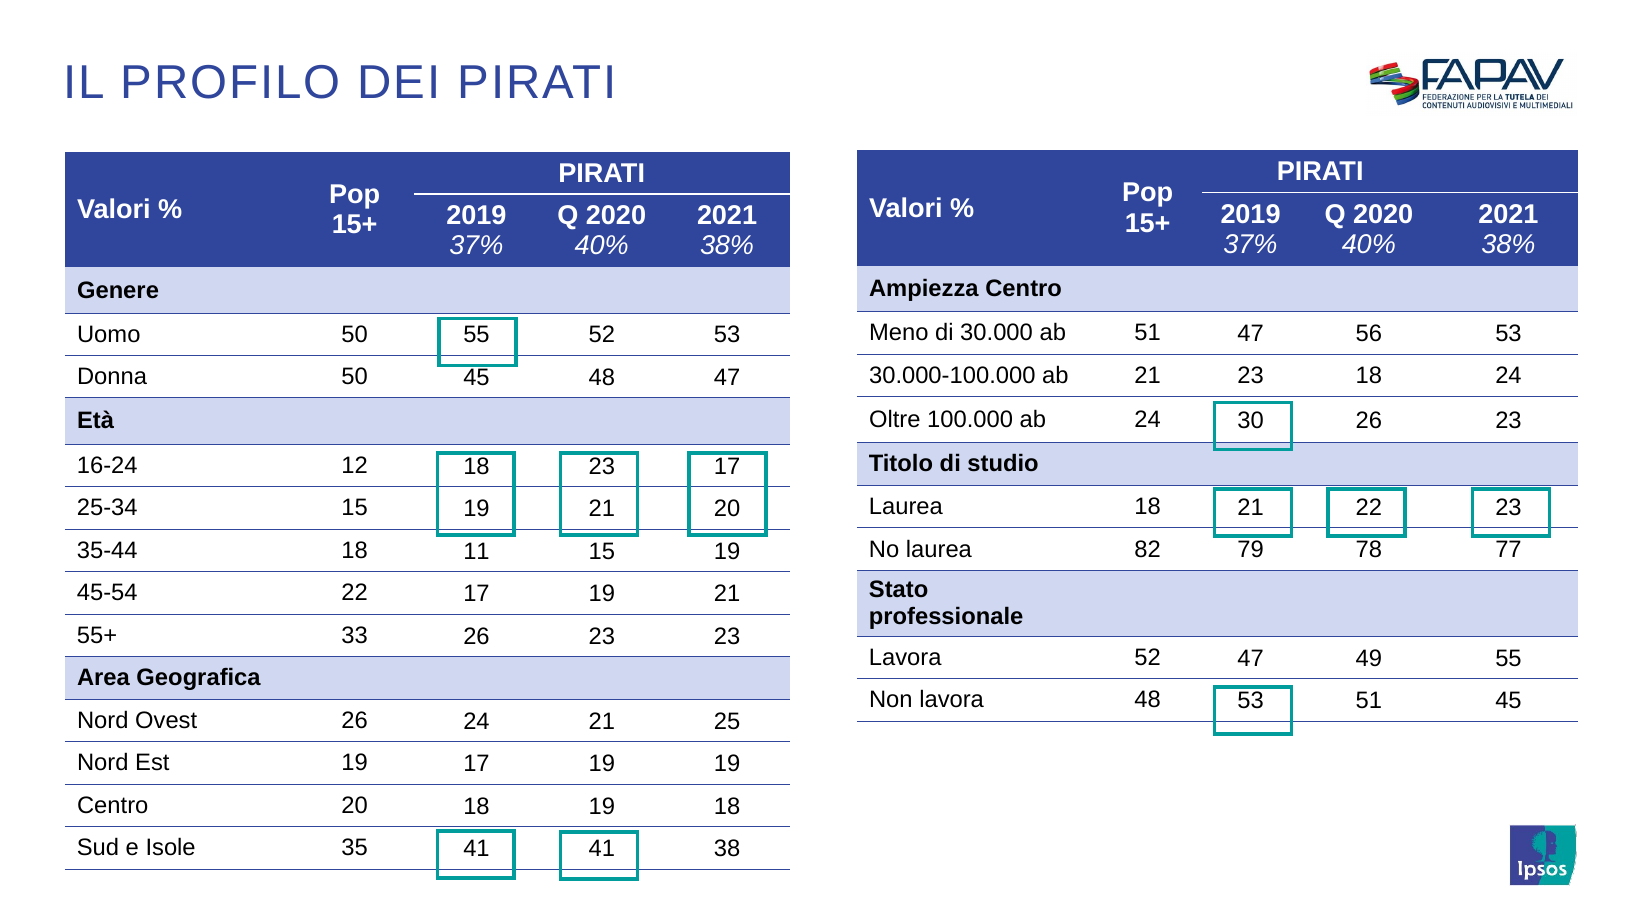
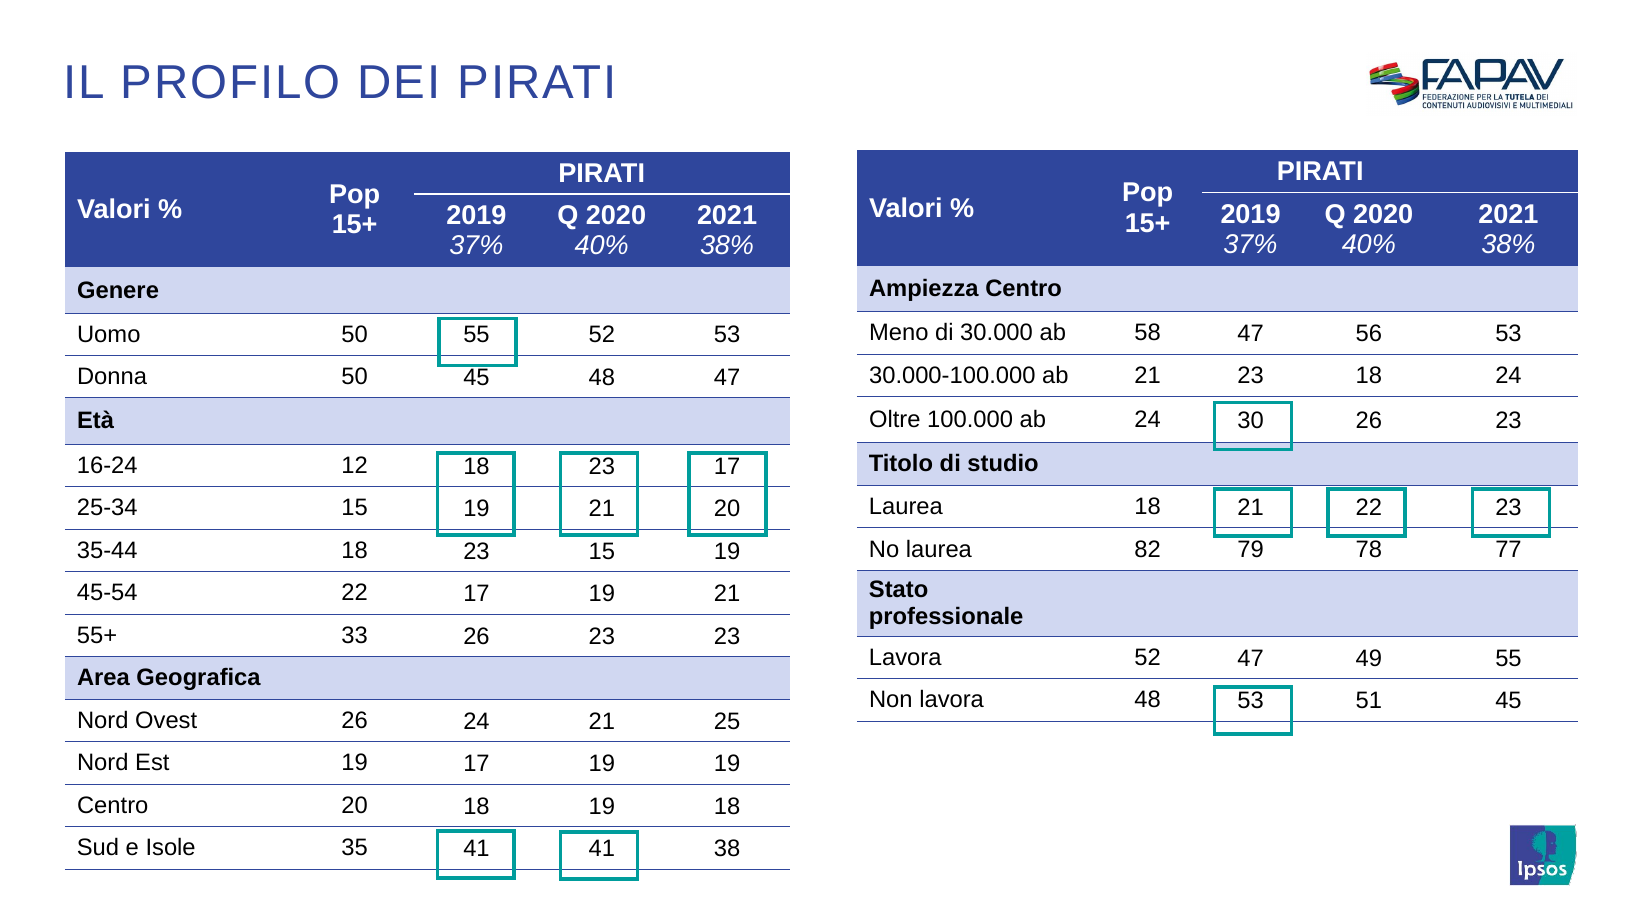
ab 51: 51 -> 58 (1148, 333)
35-44 18 11: 11 -> 23 (476, 551)
